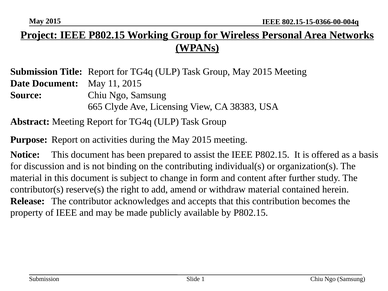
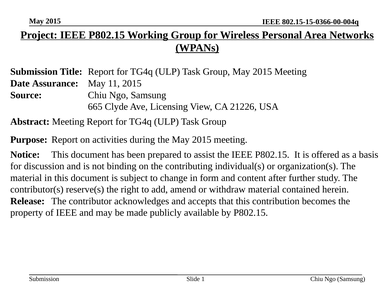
Date Document: Document -> Assurance (55, 83)
38383: 38383 -> 21226 (243, 107)
